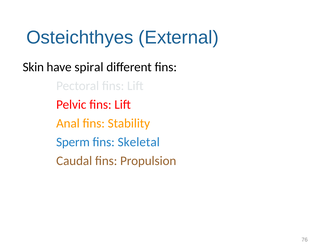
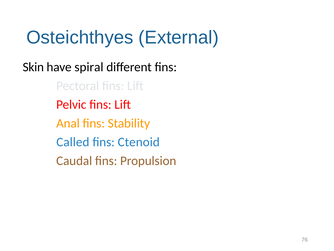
Sperm: Sperm -> Called (73, 142)
Skeletal: Skeletal -> Ctenoid (139, 142)
